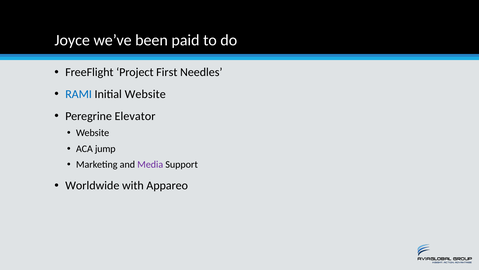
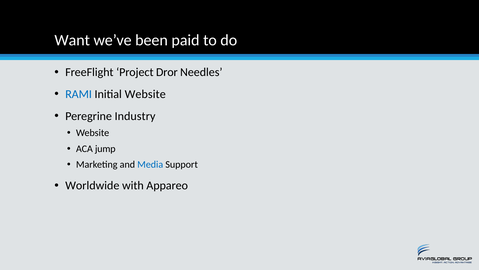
Joyce: Joyce -> Want (72, 40)
First: First -> Dror (167, 72)
Elevator: Elevator -> Industry (135, 116)
Media colour: purple -> blue (150, 164)
